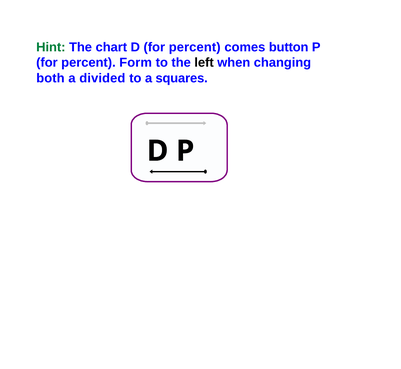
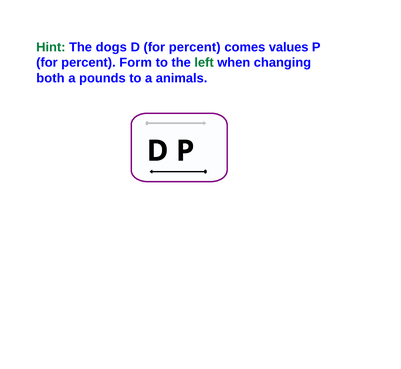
chart: chart -> dogs (111, 47)
button: button -> values (289, 47)
left colour: black -> green (204, 63)
divided: divided -> pounds (102, 78)
squares: squares -> animals (182, 78)
